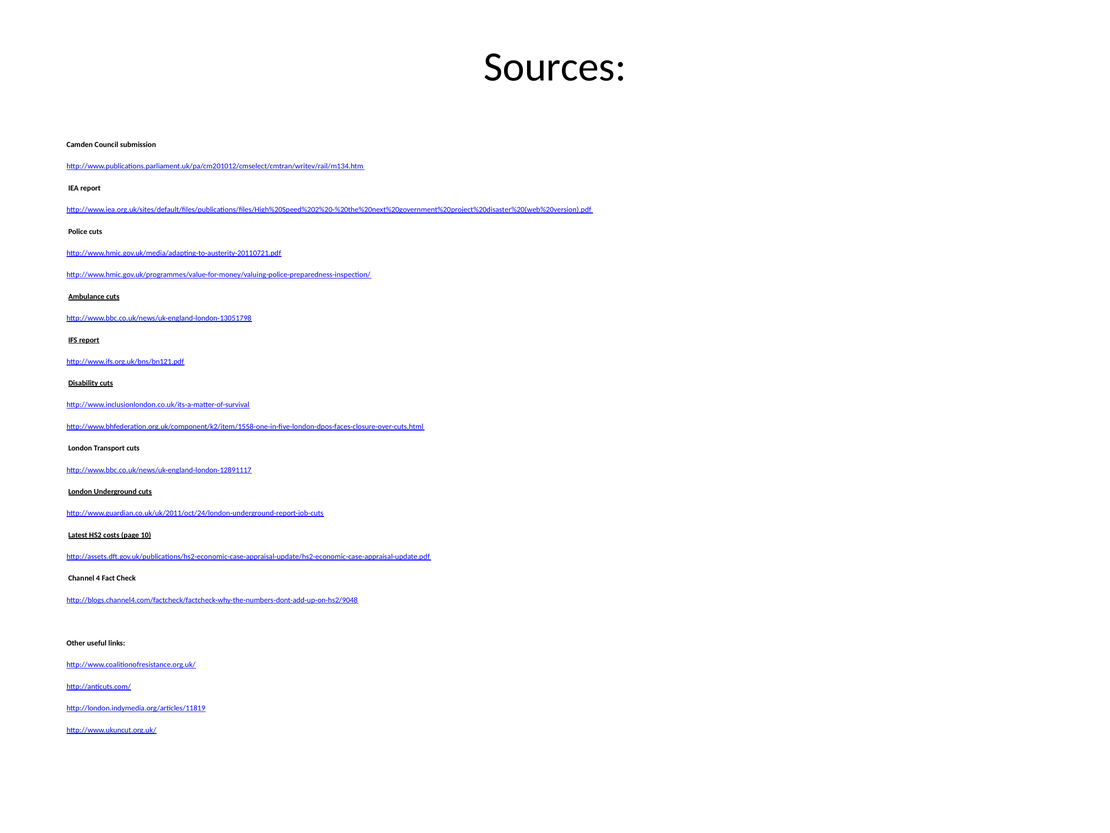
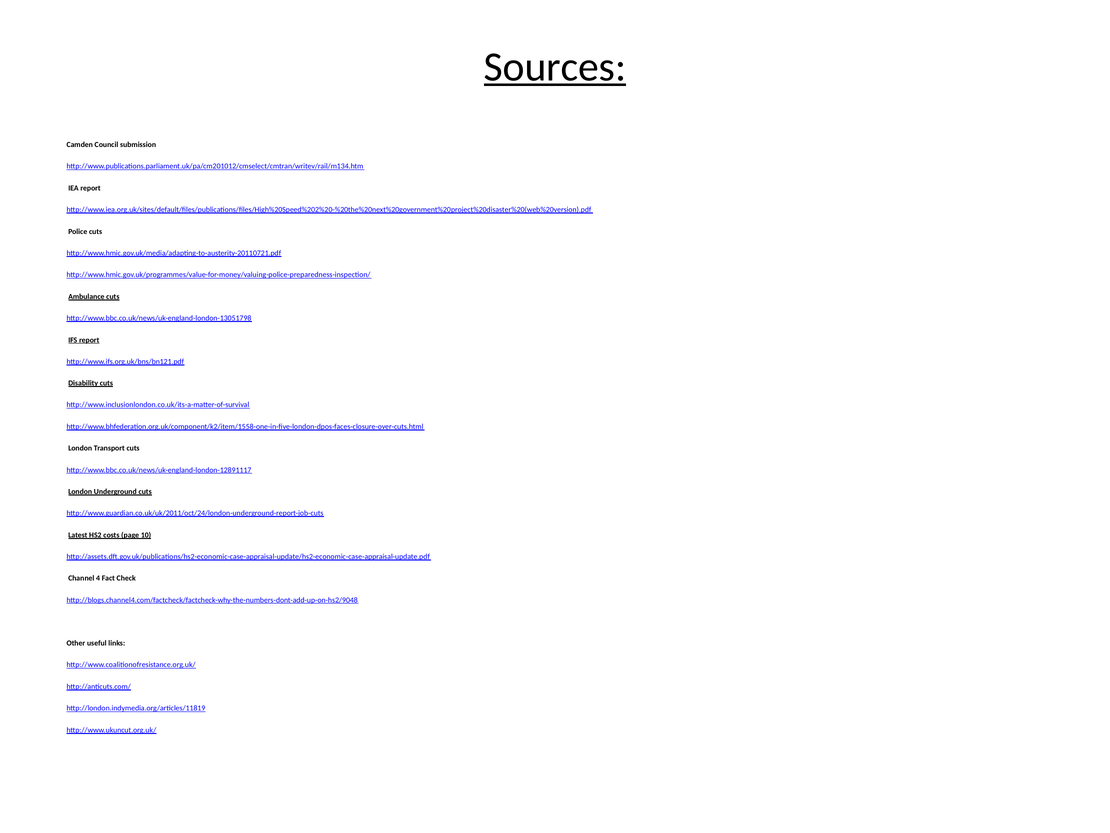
Sources underline: none -> present (555, 67)
